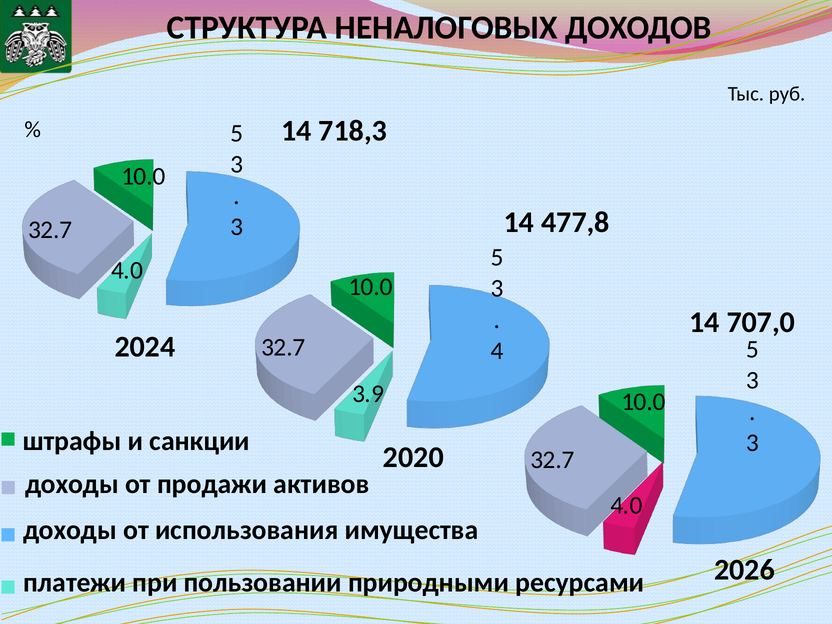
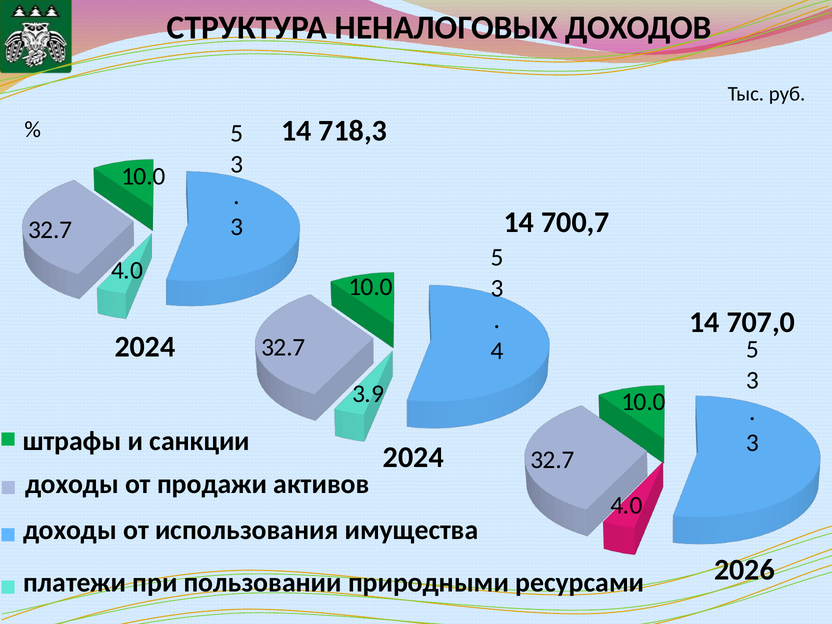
477,8: 477,8 -> 700,7 (575, 222)
2020: 2020 -> 2024 (413, 457)
